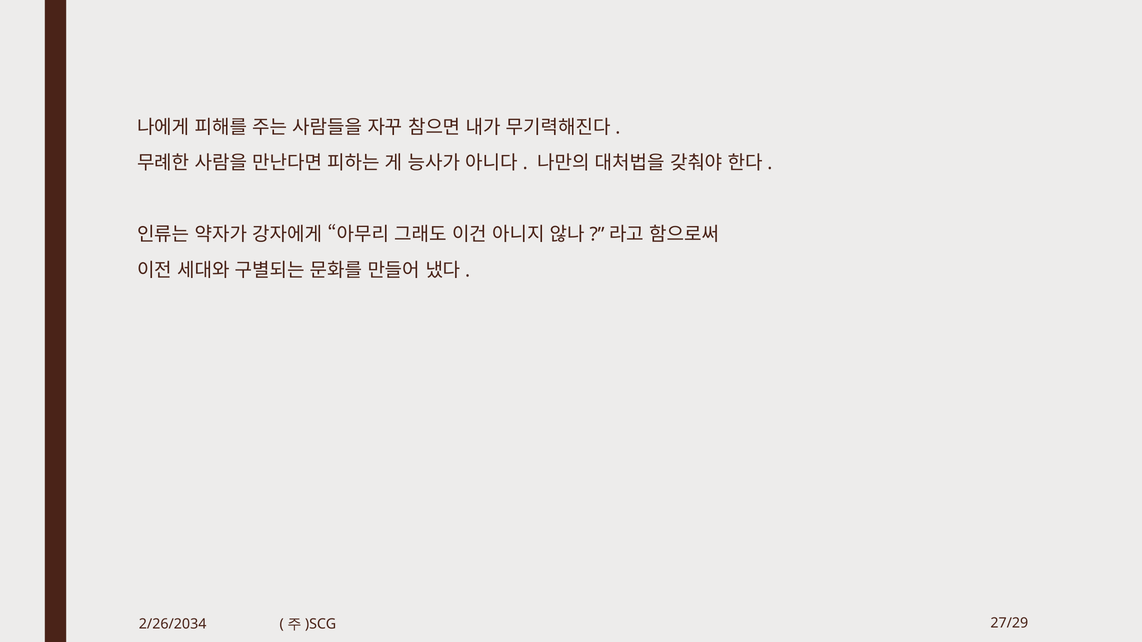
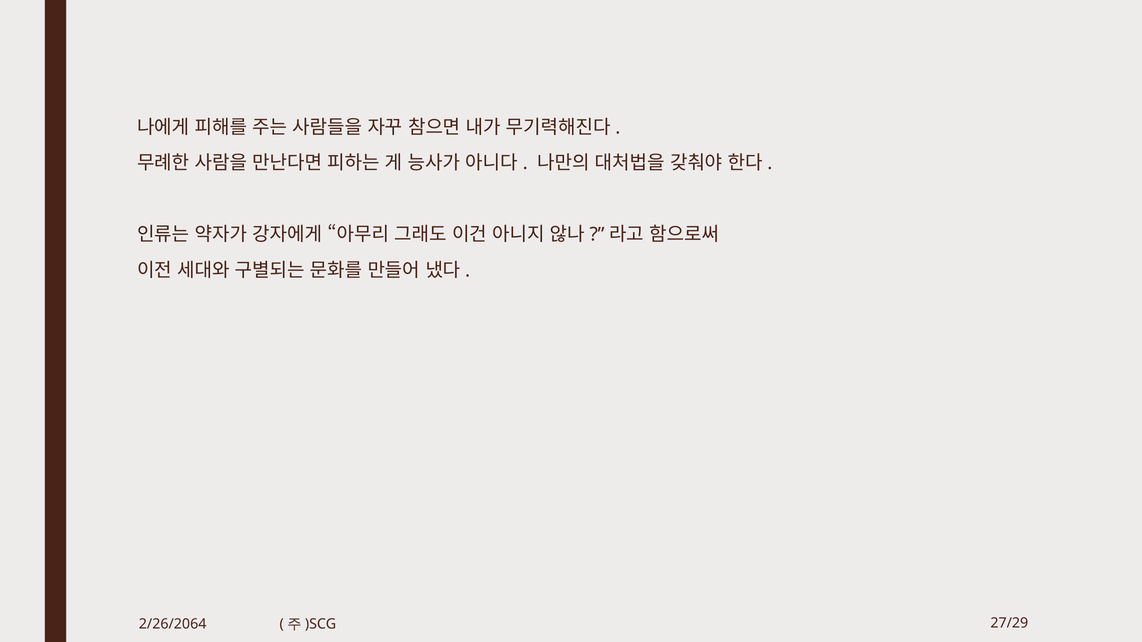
2/26/2034: 2/26/2034 -> 2/26/2064 (173, 624)
